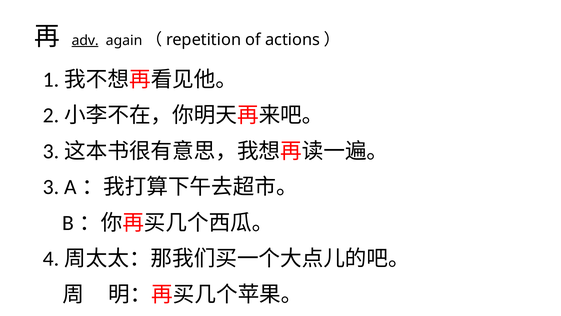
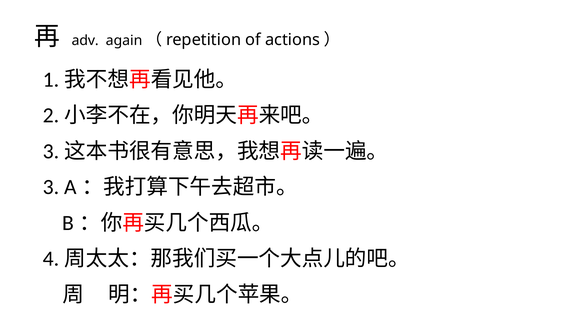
adv underline: present -> none (85, 40)
